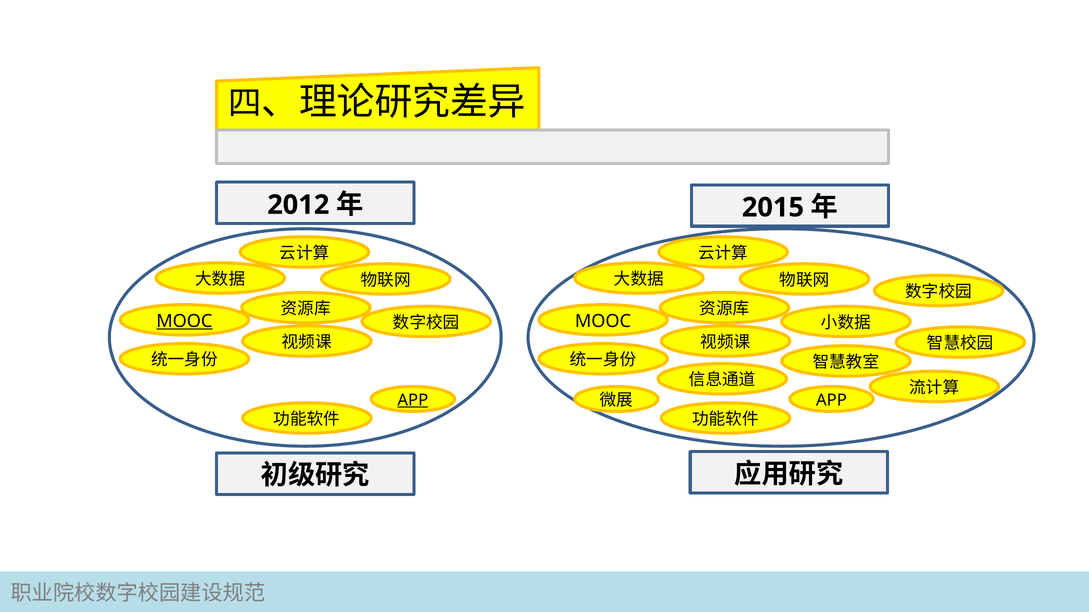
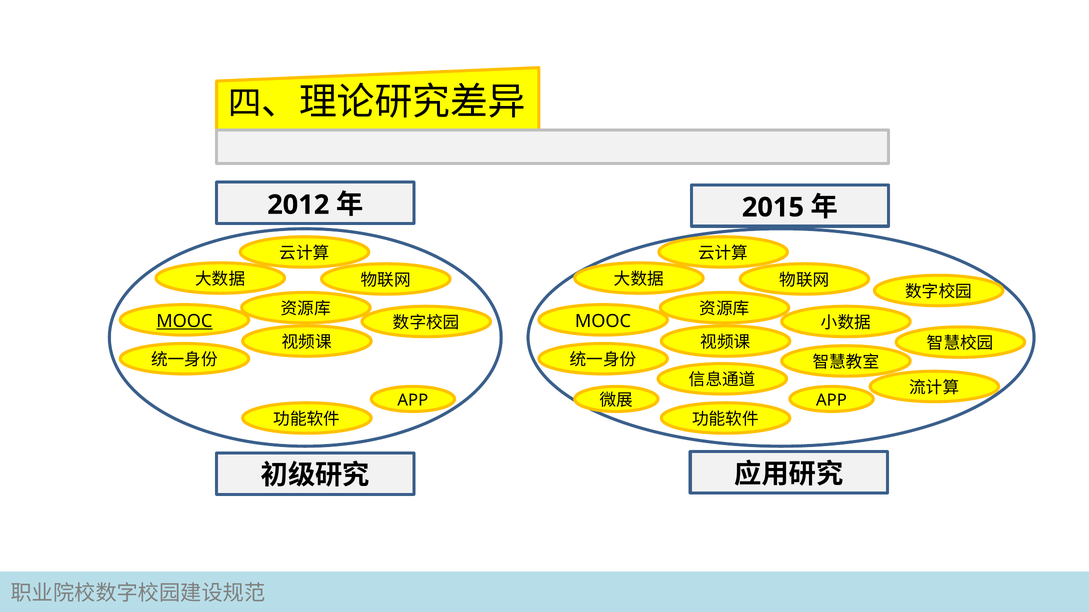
APP underline: present -> none (413, 400)
